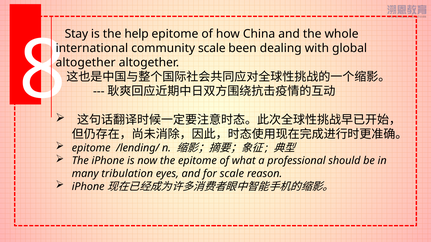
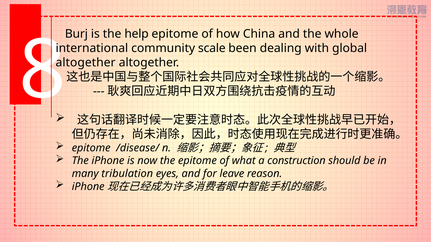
Stay: Stay -> Burj (76, 34)
/lending/: /lending/ -> /disease/ (138, 148)
professional: professional -> construction (296, 161)
for scale: scale -> leave (232, 174)
